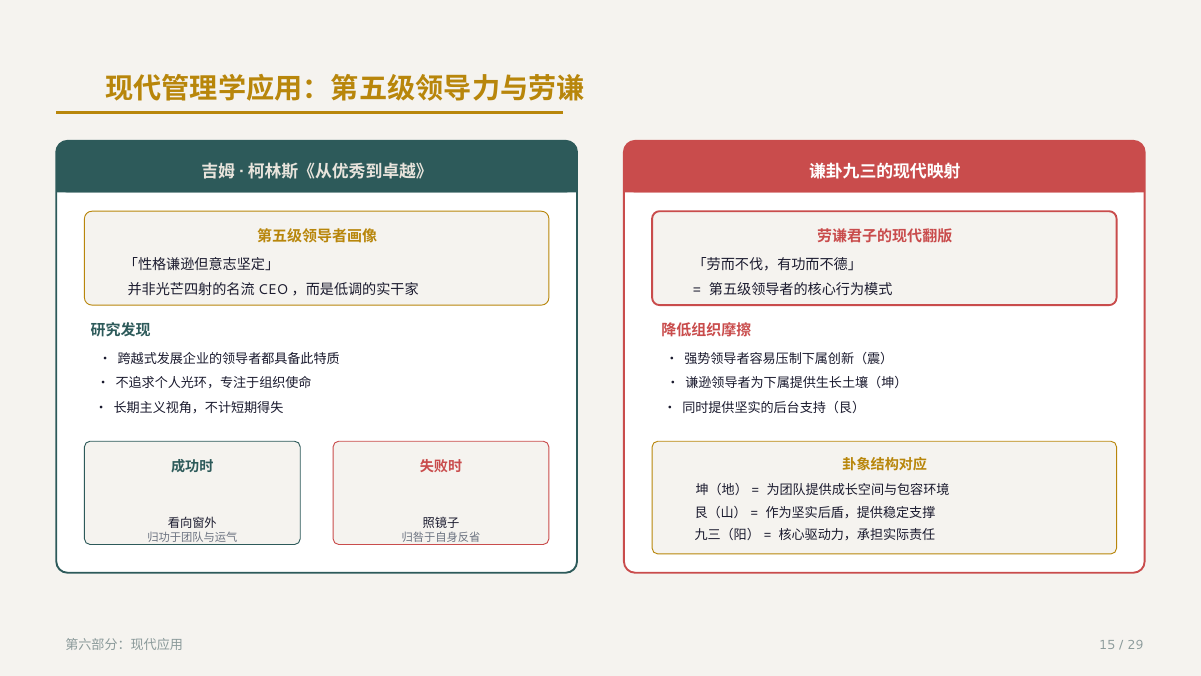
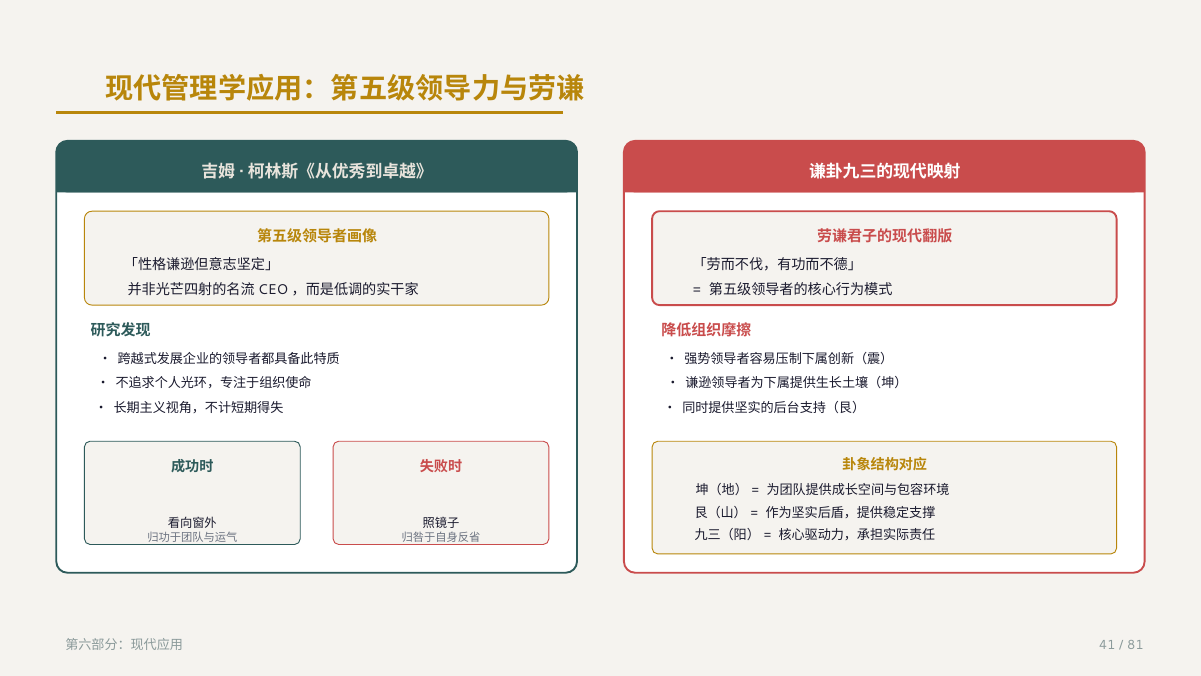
15: 15 -> 41 (1107, 645)
29: 29 -> 81 (1135, 645)
